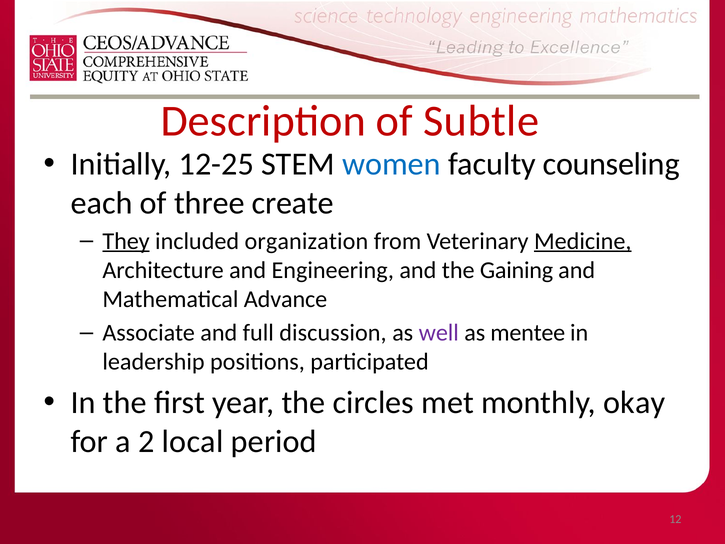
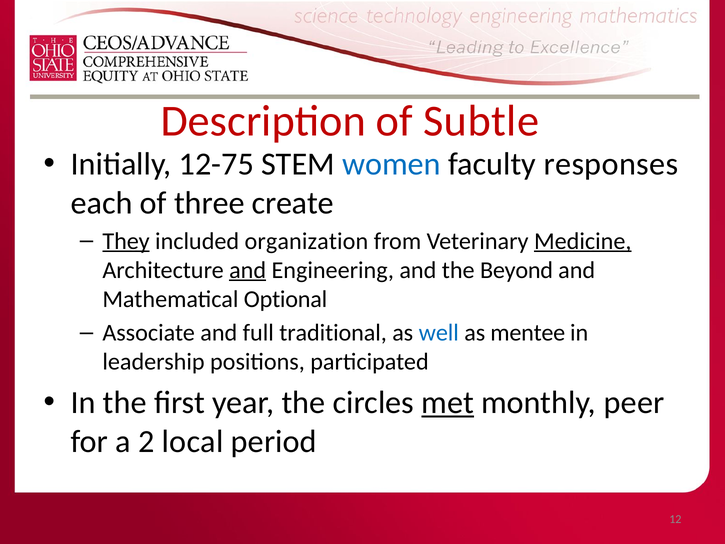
12-25: 12-25 -> 12-75 (216, 164)
counseling: counseling -> responses (611, 164)
and underline: none -> present (248, 270)
Gaining: Gaining -> Beyond (517, 270)
Advance: Advance -> Optional (286, 299)
discussion: discussion -> traditional (333, 333)
well colour: purple -> blue (439, 333)
met underline: none -> present (448, 403)
okay: okay -> peer (634, 403)
